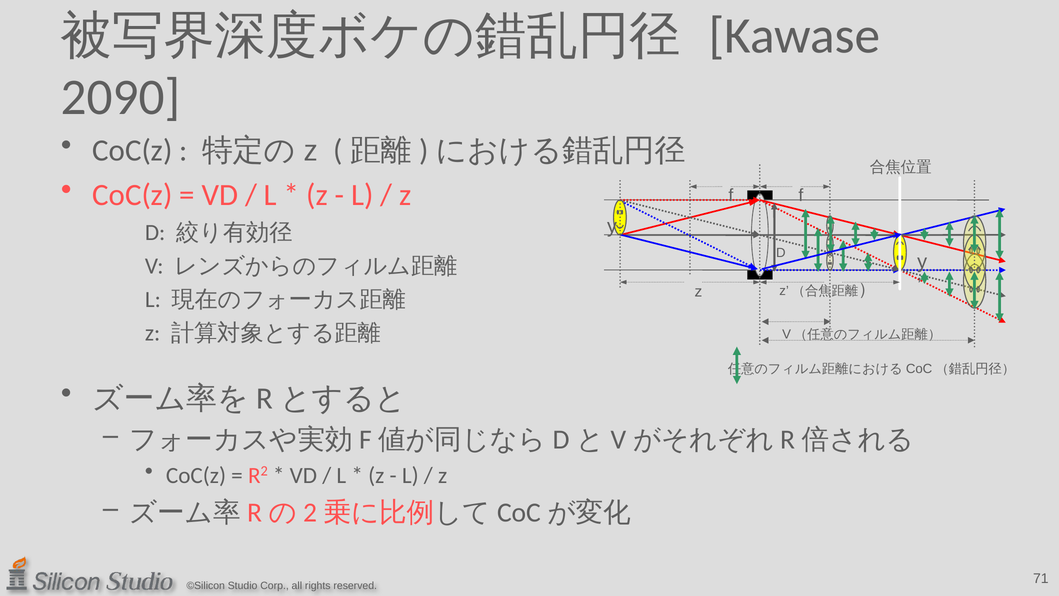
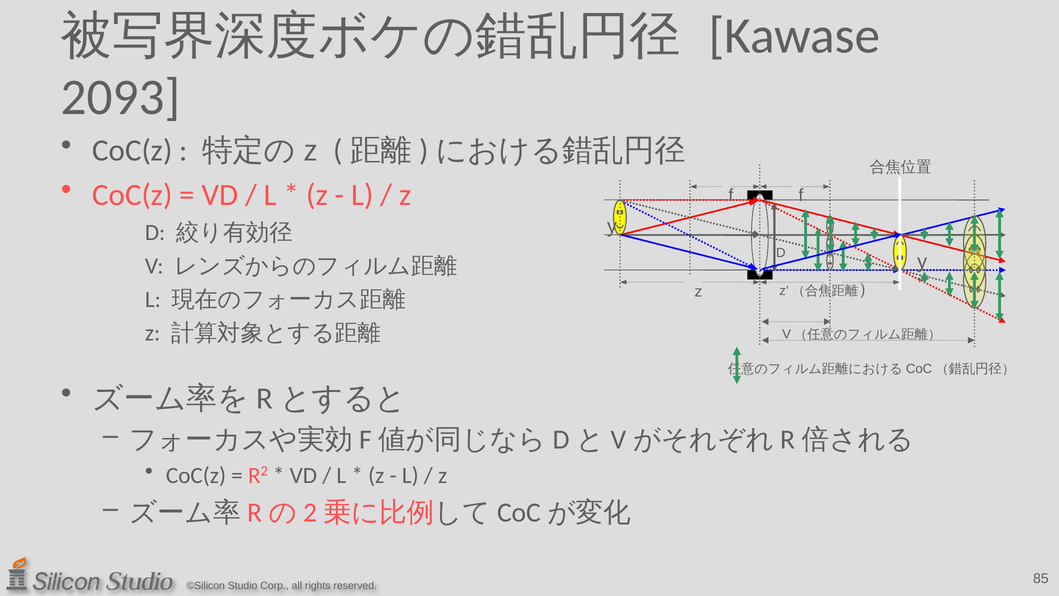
2090: 2090 -> 2093 (121, 97)
71: 71 -> 85 (1041, 578)
